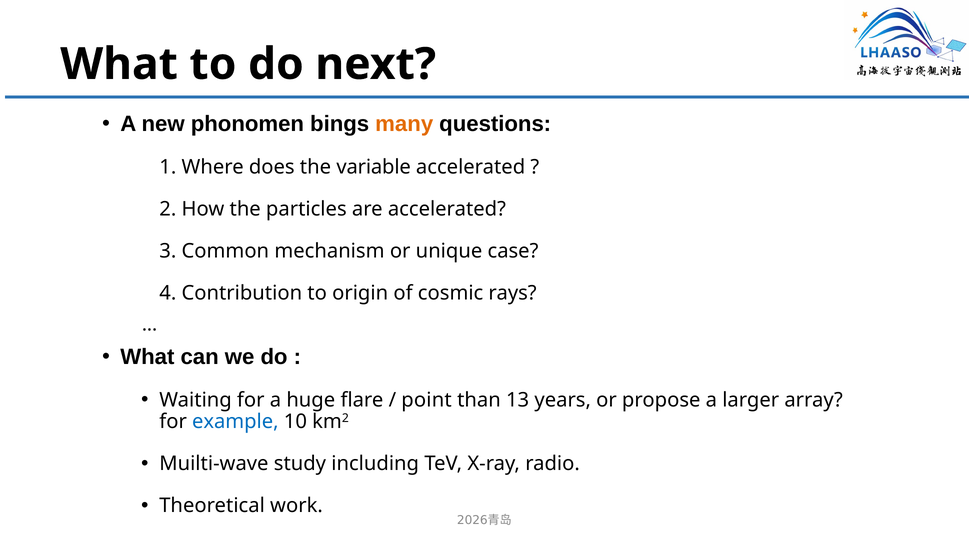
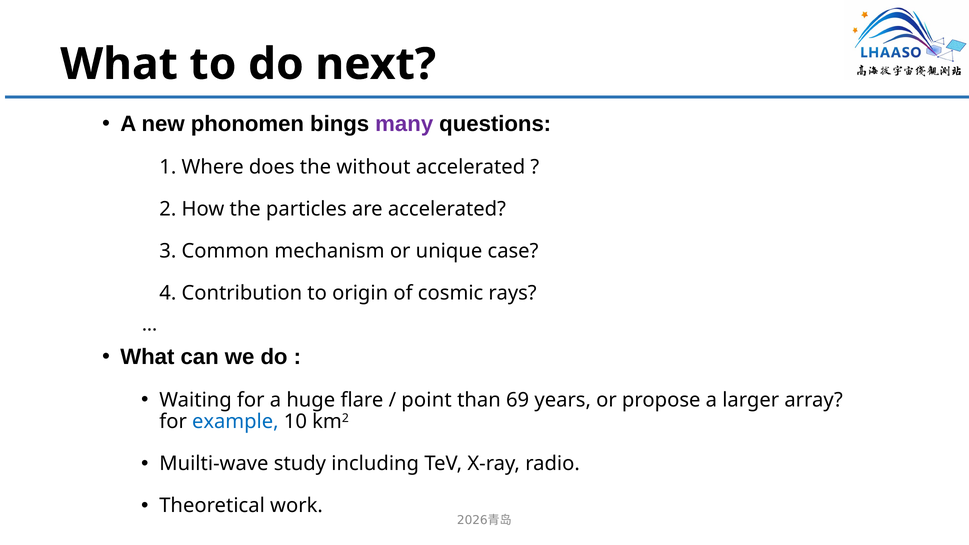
many colour: orange -> purple (404, 124)
variable: variable -> without (373, 167)
13: 13 -> 69 (518, 400)
